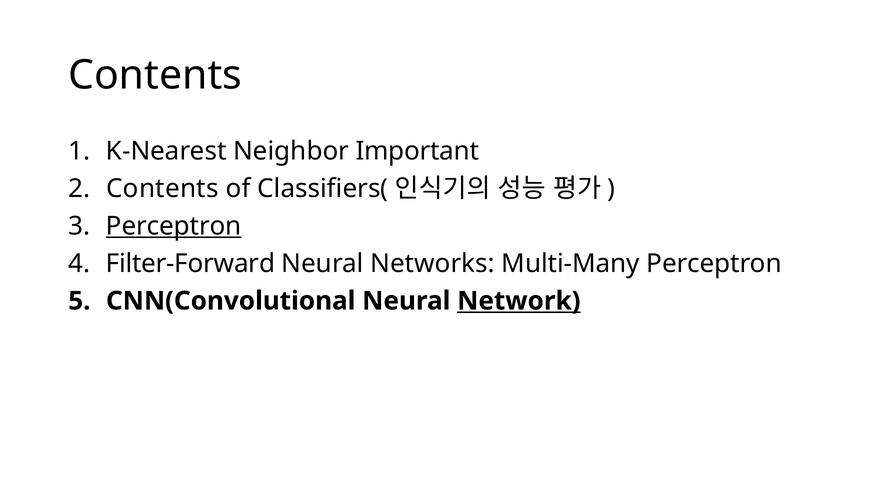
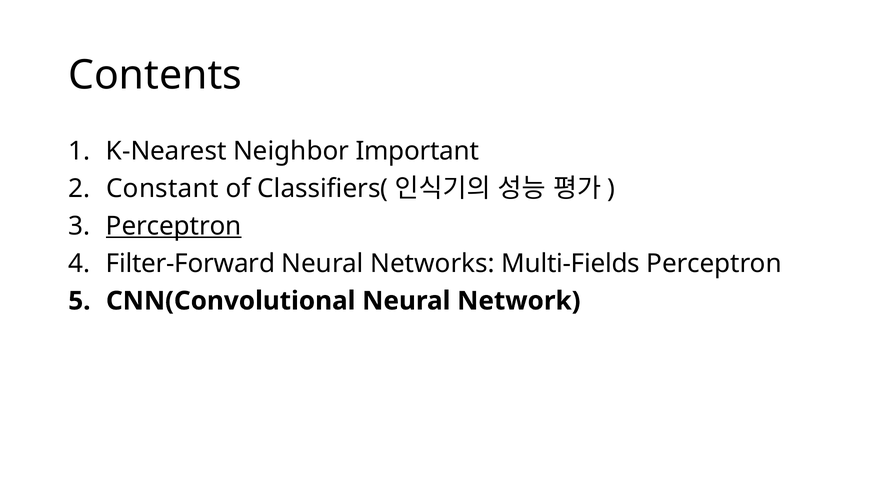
Contents: Contents -> Constant (162, 189)
Multi-Many: Multi-Many -> Multi-Fields (571, 264)
Network underline: present -> none (519, 301)
